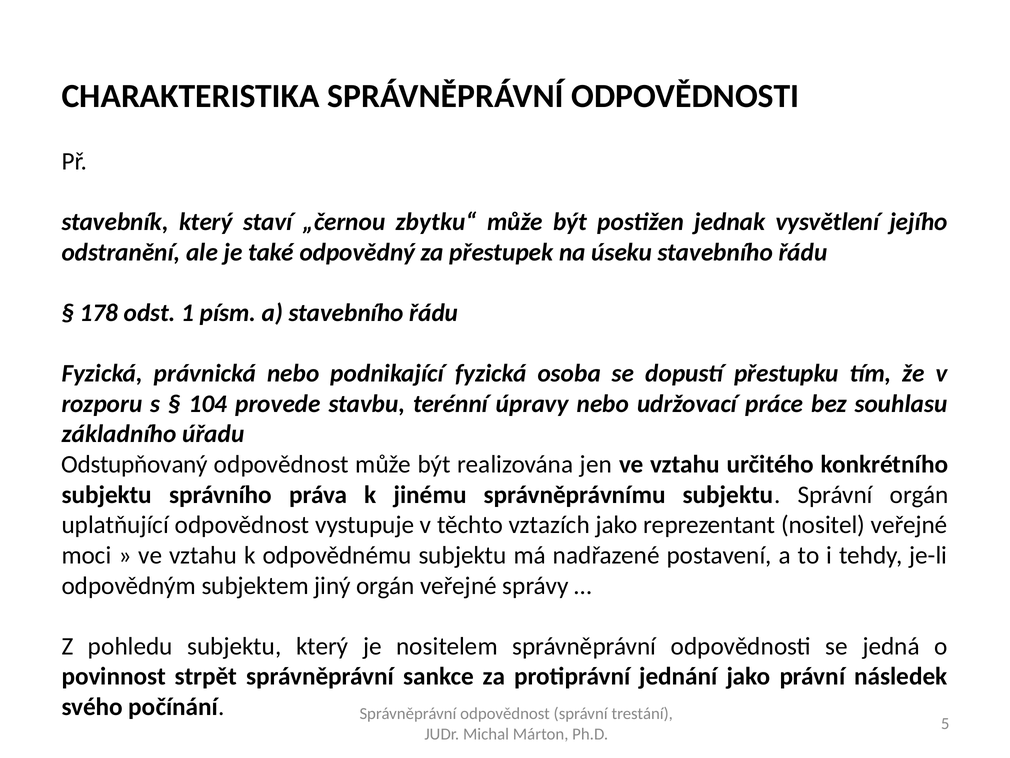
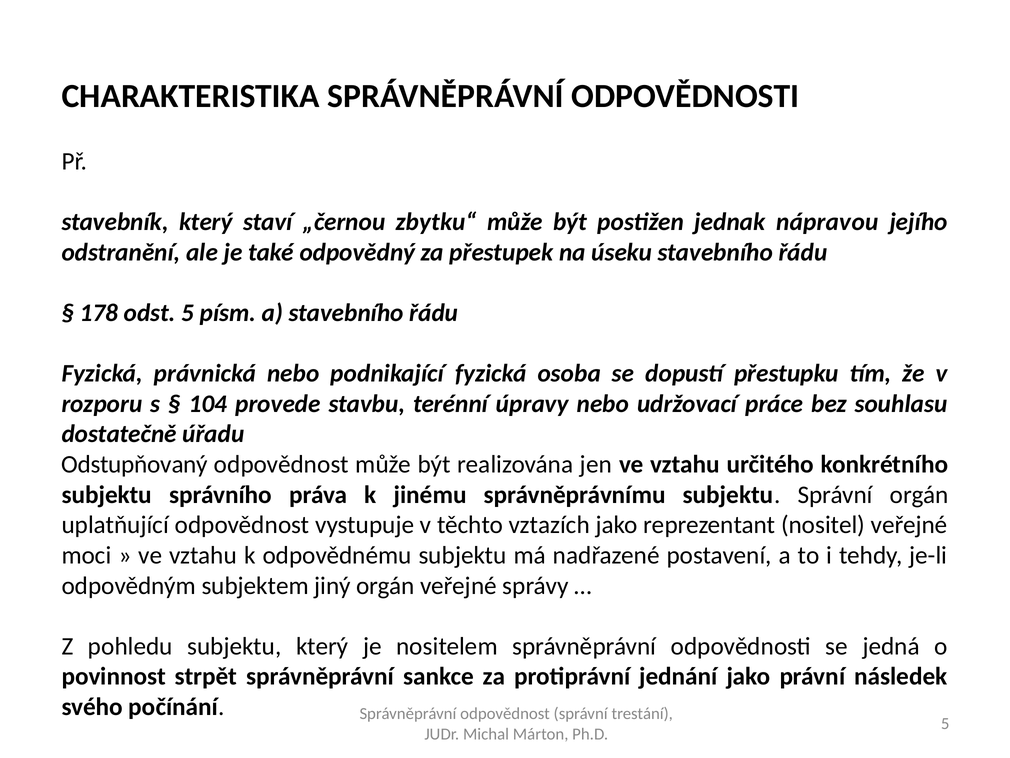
vysvětlení: vysvětlení -> nápravou (827, 222)
odst 1: 1 -> 5 (188, 313)
základního: základního -> dostatečně (119, 434)
